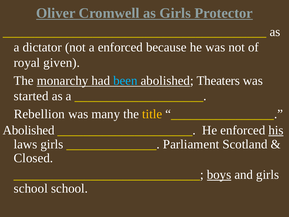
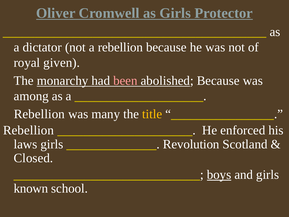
a enforced: enforced -> rebellion (120, 47)
been colour: light blue -> pink (125, 81)
abolished Theaters: Theaters -> Because (218, 81)
started: started -> among (31, 96)
Abolished: Abolished -> Rebellion (28, 130)
his underline: present -> none (276, 130)
Parliament: Parliament -> Revolution (191, 144)
school: school -> known (31, 188)
